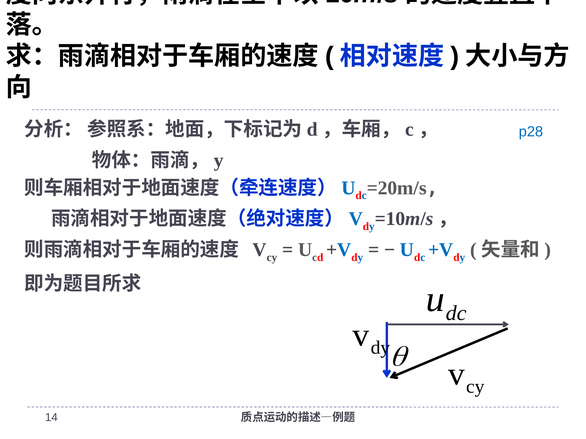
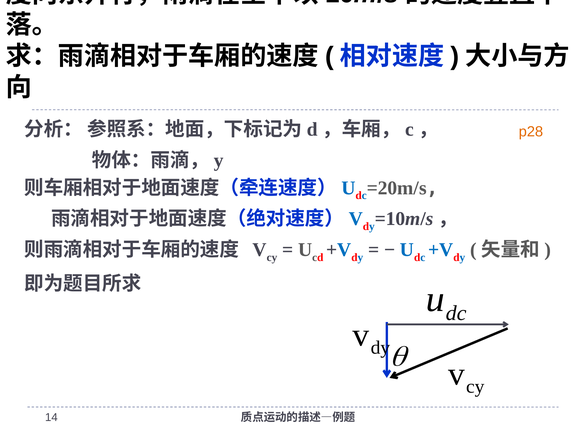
p28 colour: blue -> orange (531, 132)
